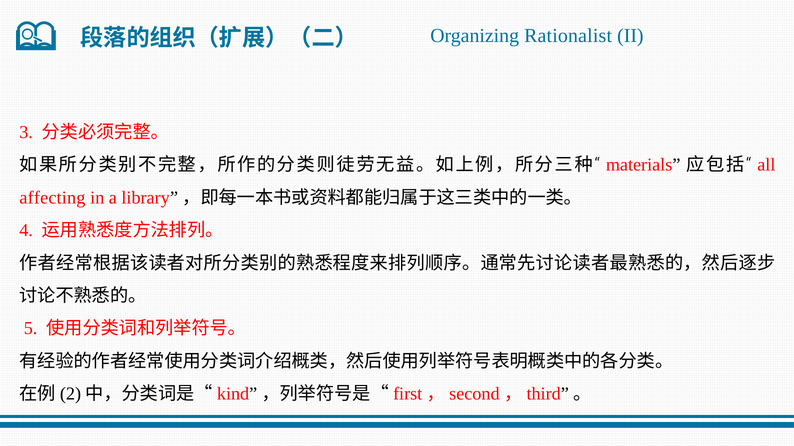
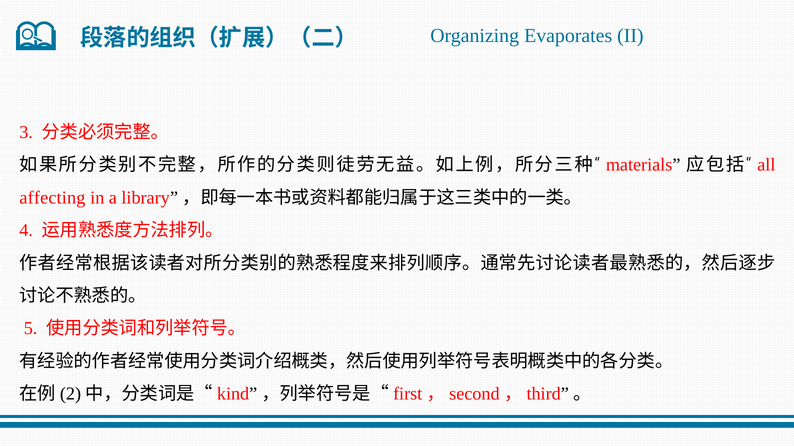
Rationalist: Rationalist -> Evaporates (568, 36)
